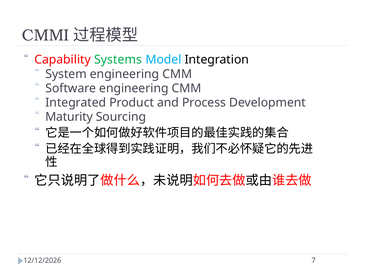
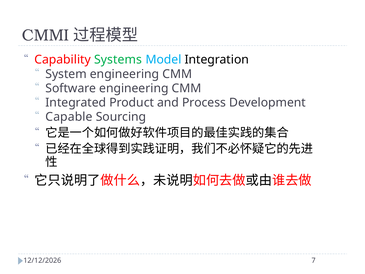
Maturity: Maturity -> Capable (69, 117)
